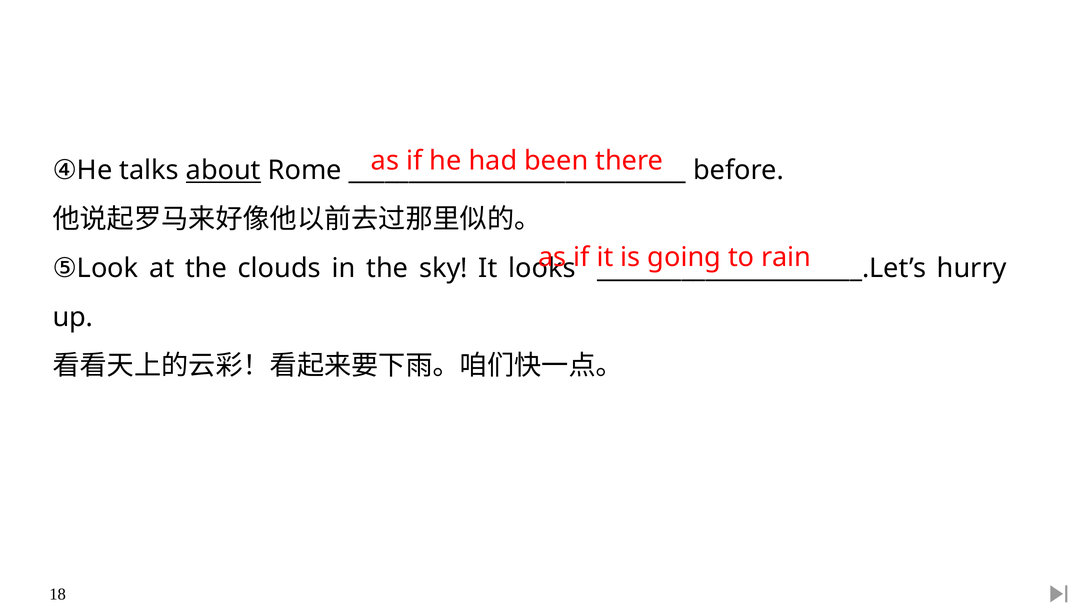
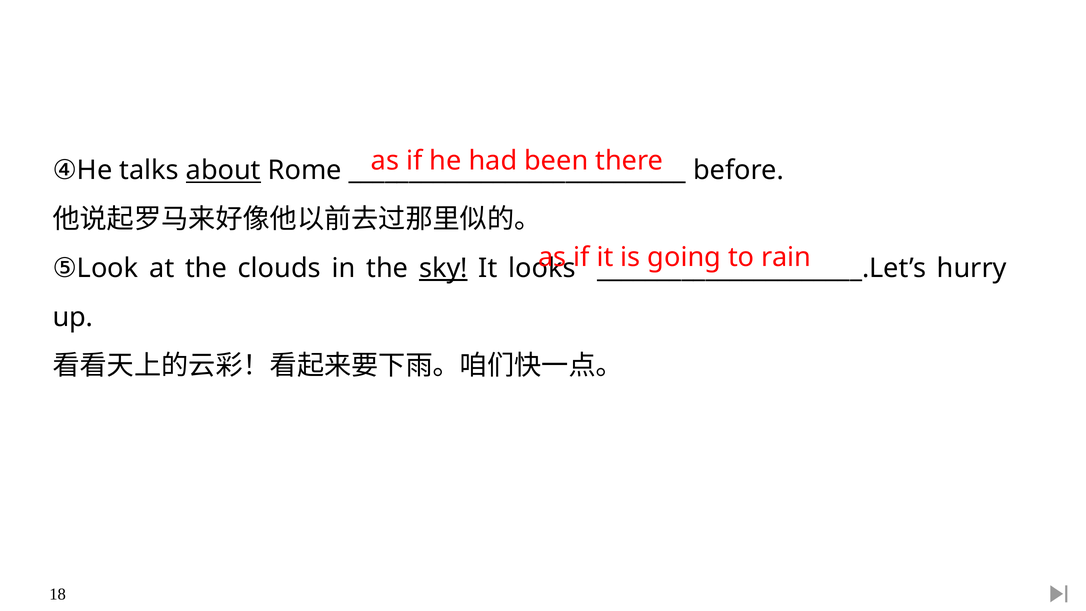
sky underline: none -> present (443, 268)
